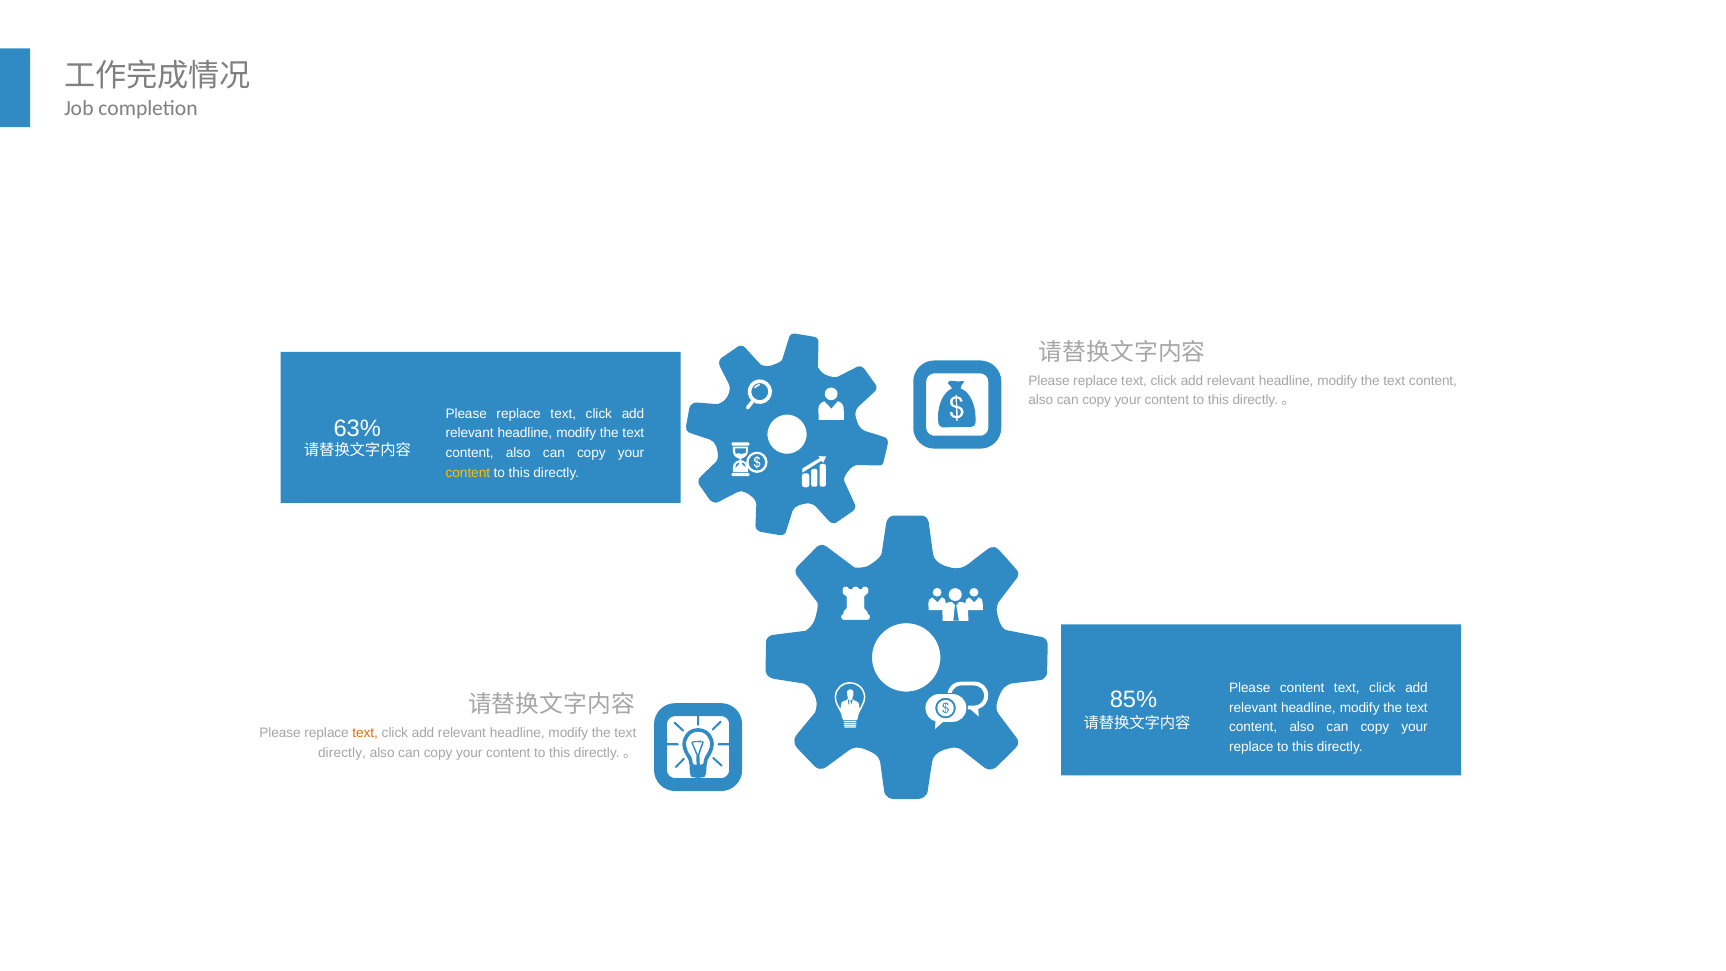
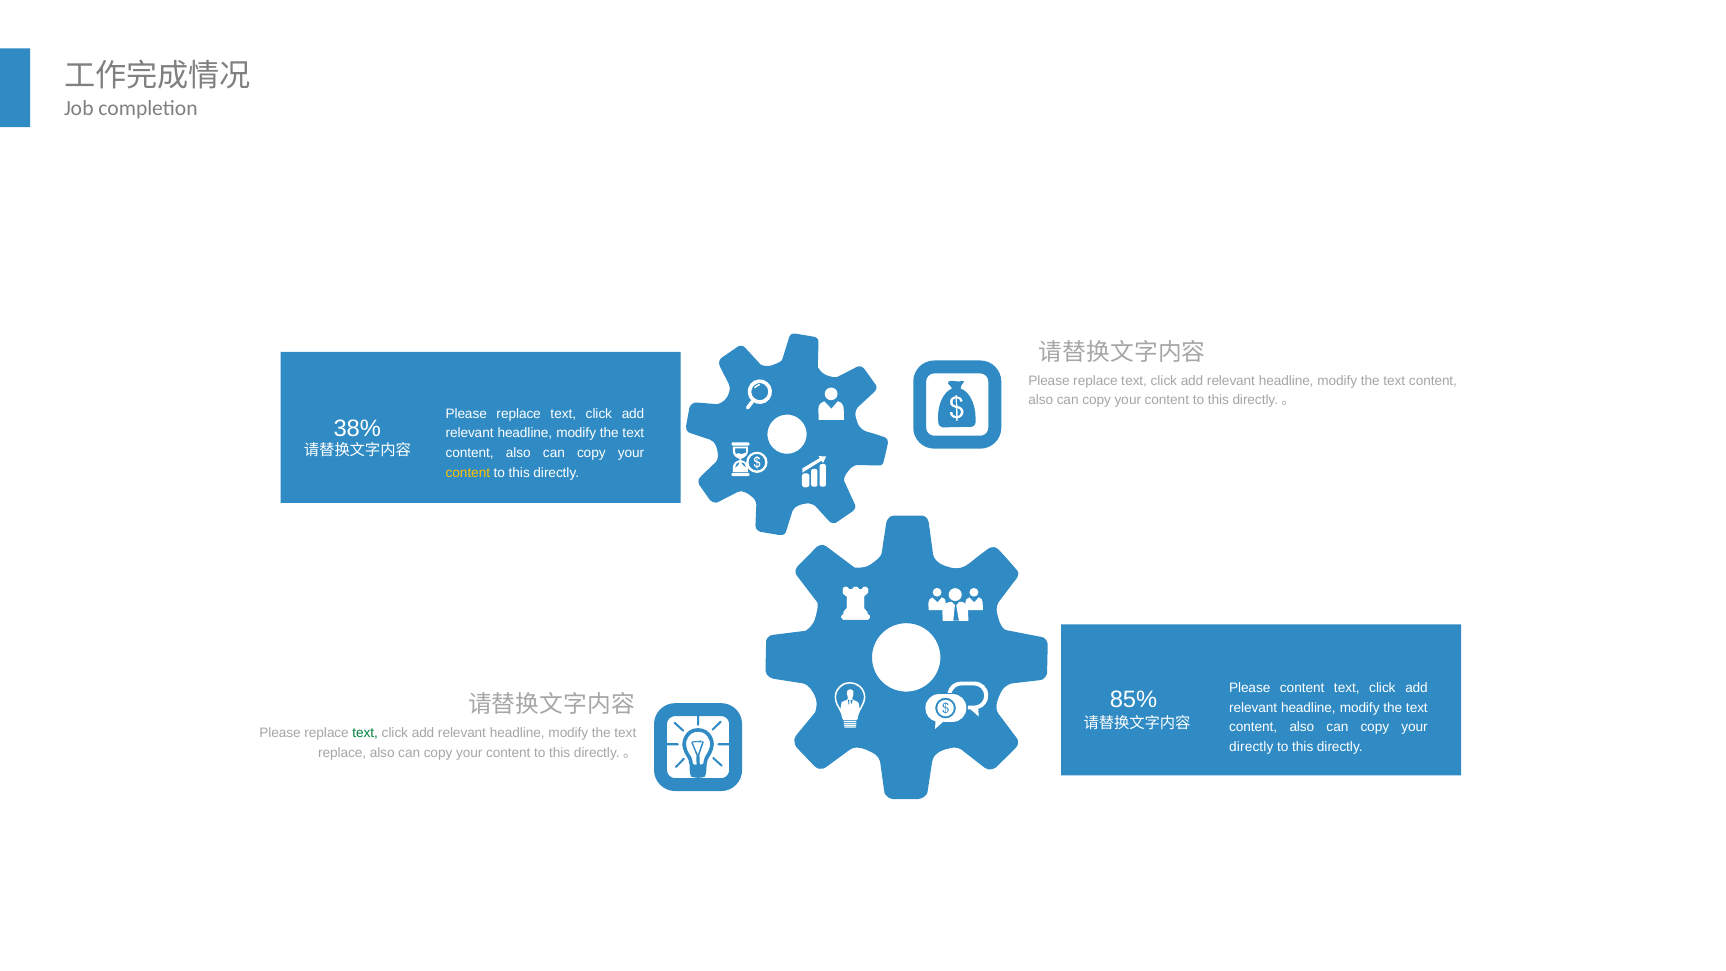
63%: 63% -> 38% (357, 428)
text colour: orange -> green (365, 733)
replace: replace -> directly (1251, 747)
directly: directly -> replace (342, 753)
